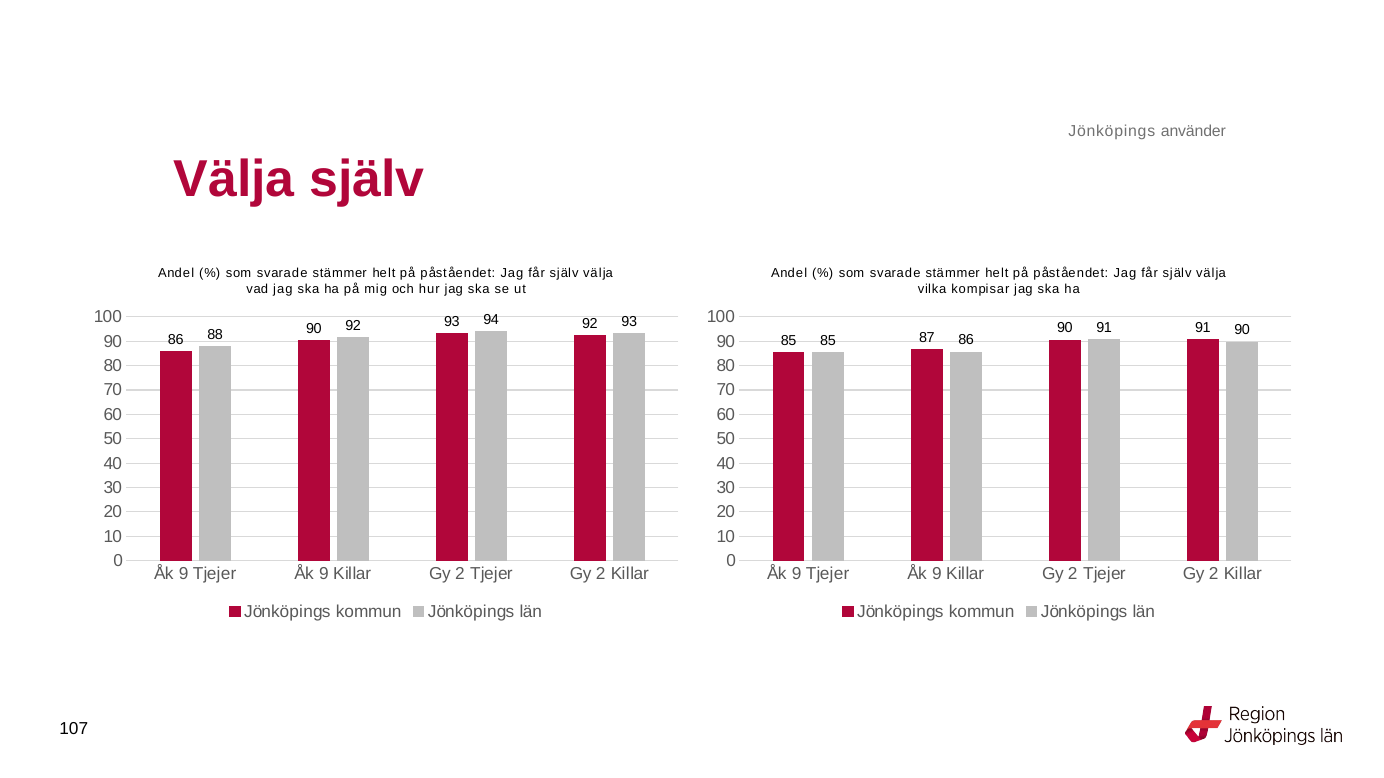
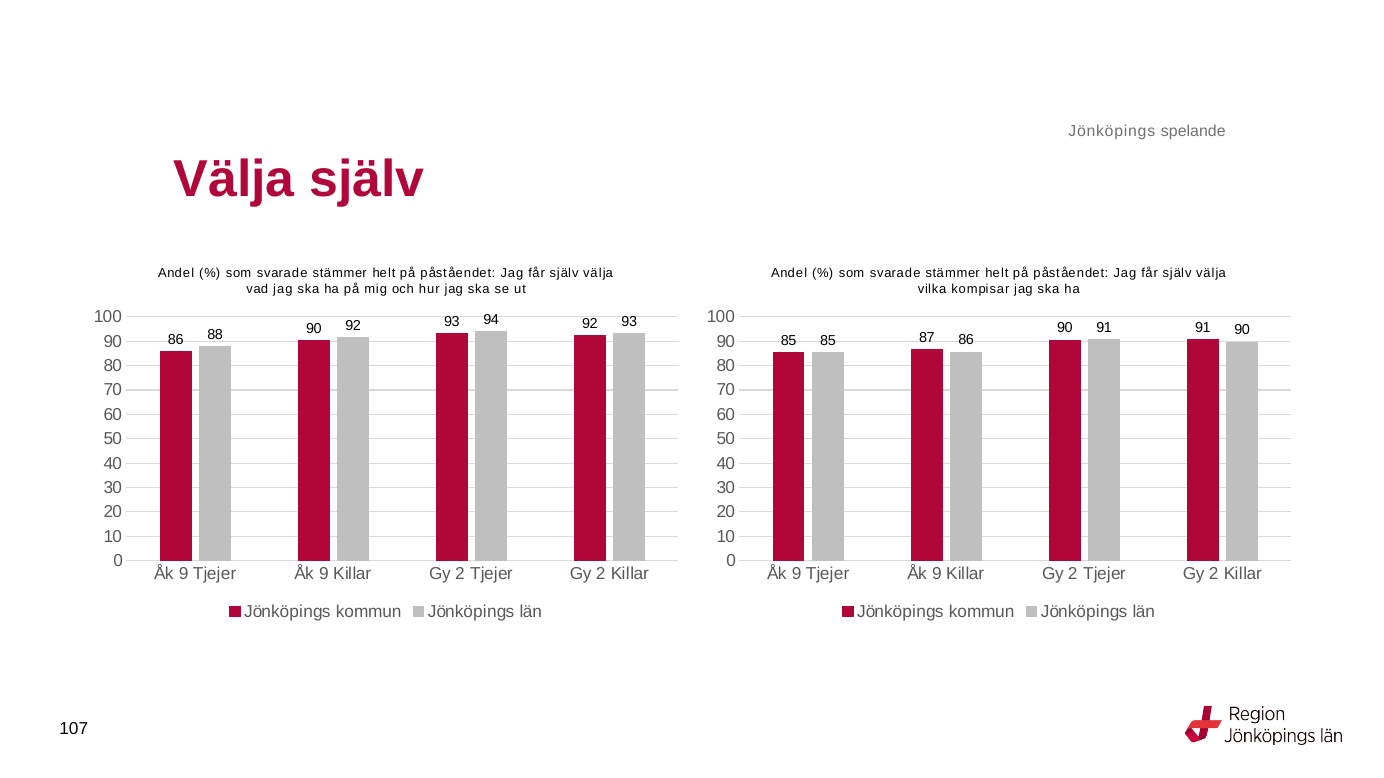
använder: använder -> spelande (1193, 132)
